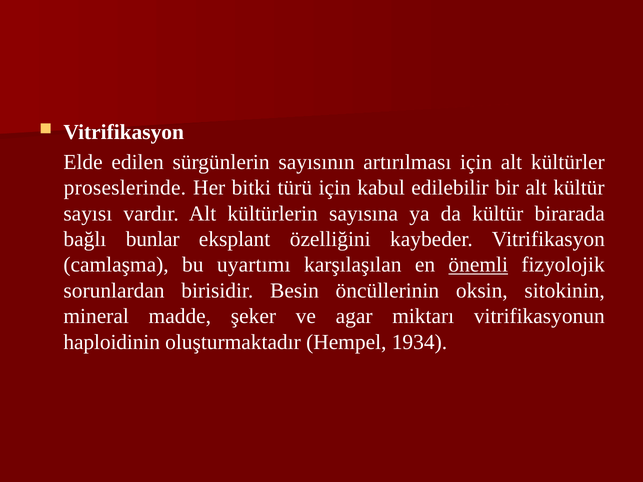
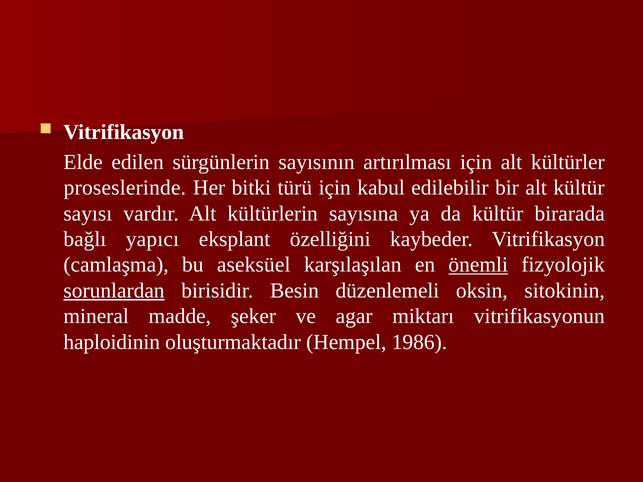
bunlar: bunlar -> yapıcı (152, 239)
uyartımı: uyartımı -> aseksüel (254, 265)
sorunlardan underline: none -> present (114, 291)
öncüllerinin: öncüllerinin -> düzenlemeli (387, 291)
1934: 1934 -> 1986 (419, 342)
